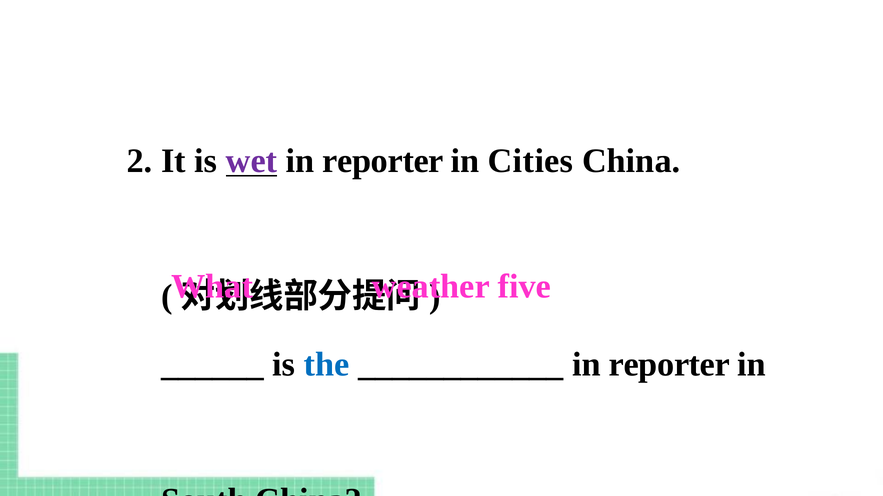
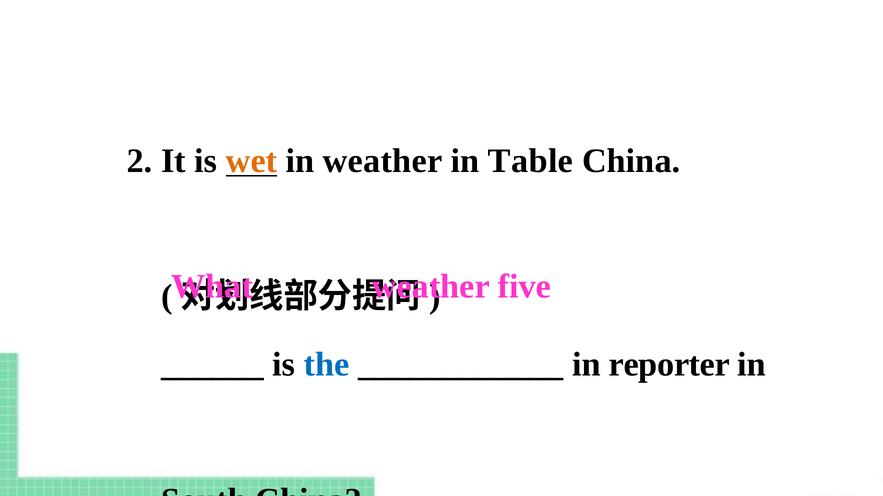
wet colour: purple -> orange (252, 161)
reporter: reporter -> weather (383, 161)
Cities: Cities -> Table (531, 161)
